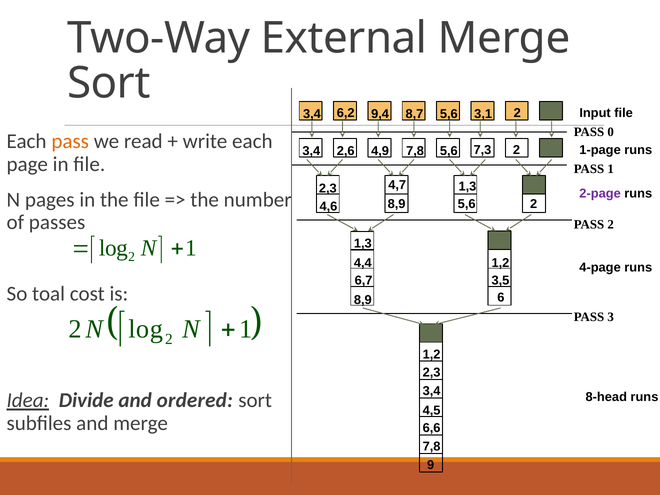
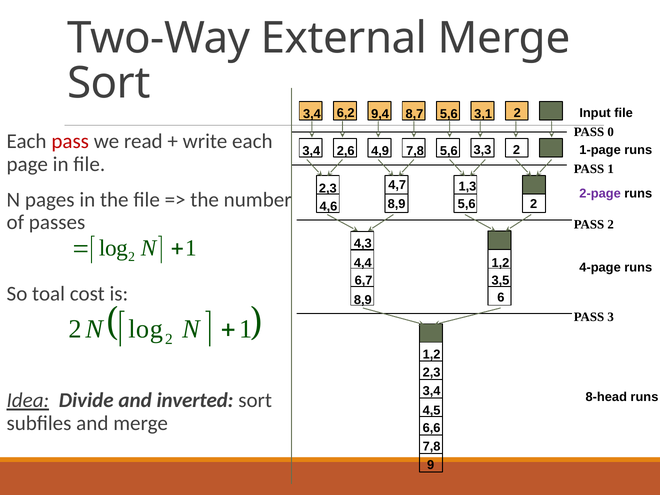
pass colour: orange -> red (70, 141)
7,3: 7,3 -> 3,3 (482, 150)
1,3: 1,3 -> 4,3 (363, 243)
ordered: ordered -> inverted (195, 400)
